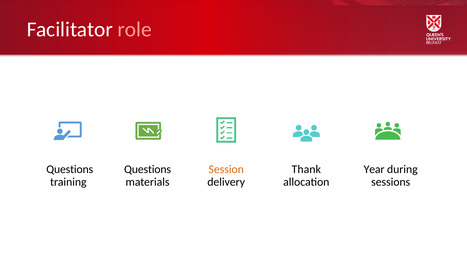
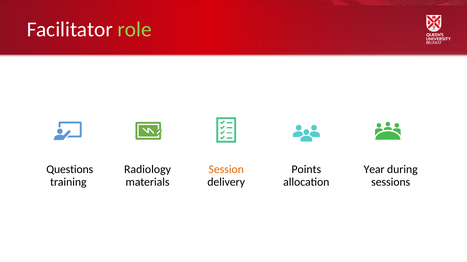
role colour: pink -> light green (135, 29)
Questions: Questions -> Radiology (148, 170)
Thank: Thank -> Points (306, 170)
